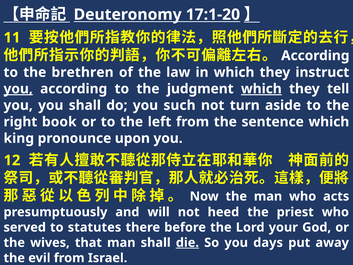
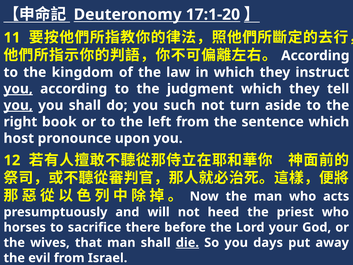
brethren: brethren -> kingdom (83, 72)
which underline: present -> none (261, 89)
you underline: none -> present (18, 105)
king: king -> host (19, 138)
served: served -> horses (25, 227)
statutes: statutes -> sacrifice (95, 227)
